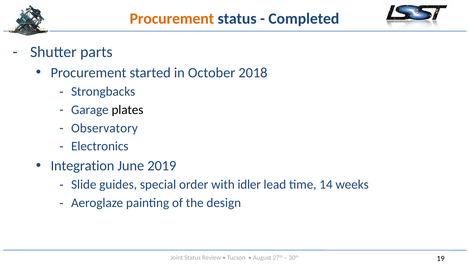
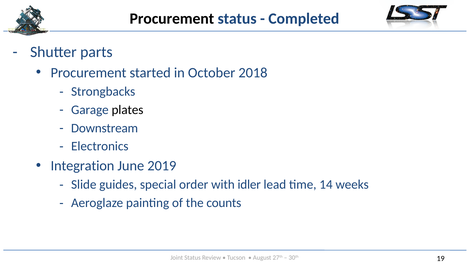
Procurement colour: orange -> black (172, 19)
Observatory: Observatory -> Downstream (105, 128)
design: design -> counts (224, 203)
